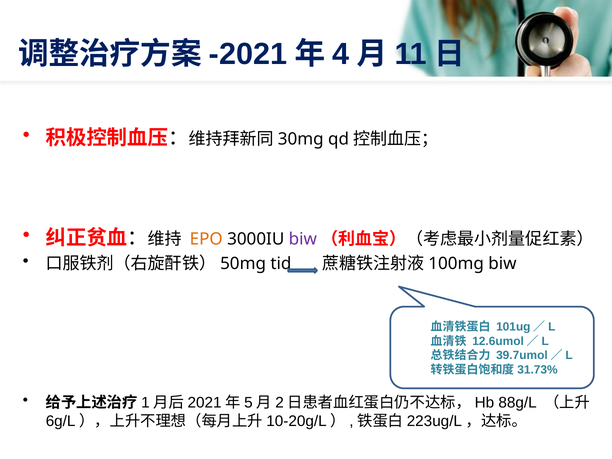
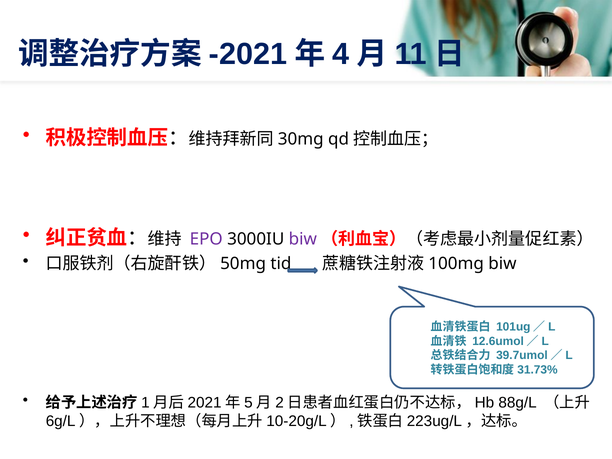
EPO colour: orange -> purple (206, 239)
